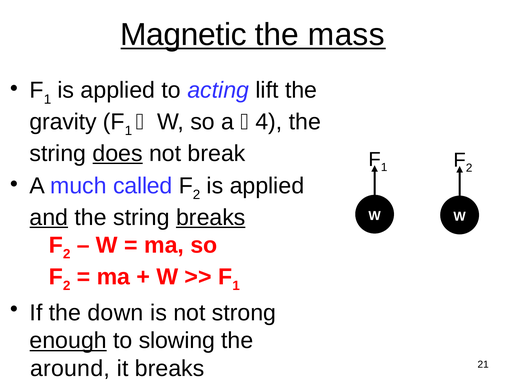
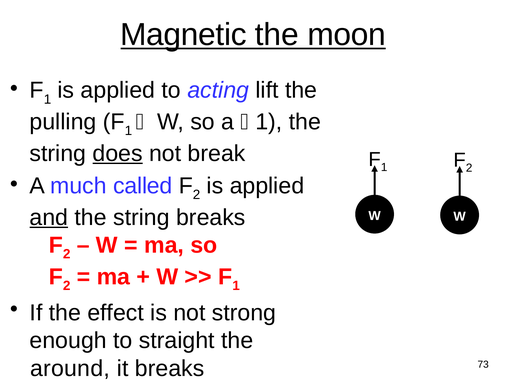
mass: mass -> moon (347, 35)
gravity: gravity -> pulling (63, 122)
4: 4 -> 1 (269, 122)
breaks underline: present -> none (211, 217)
down: down -> effect (116, 313)
enough underline: present -> none (68, 341)
slowing: slowing -> straight (177, 341)
21: 21 -> 73 (483, 365)
